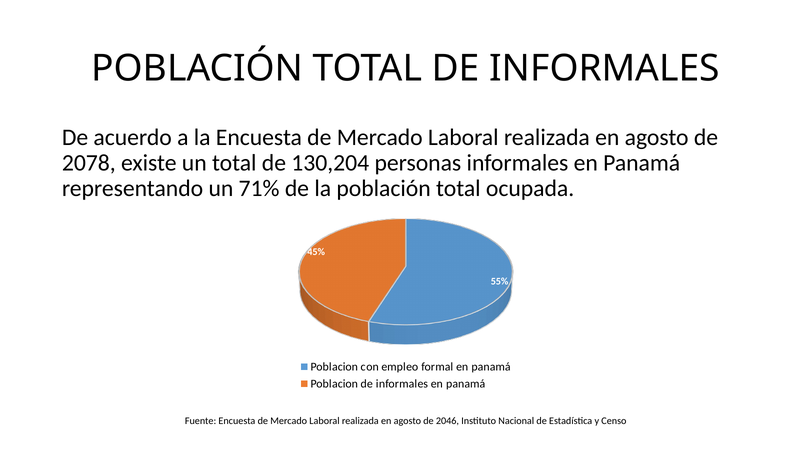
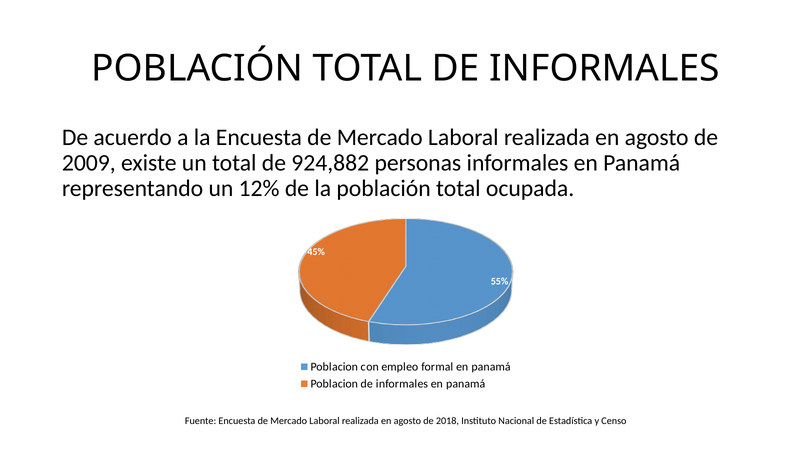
2078: 2078 -> 2009 (89, 163)
130,204: 130,204 -> 924,882 (330, 163)
71%: 71% -> 12% (259, 188)
2046: 2046 -> 2018 (447, 421)
